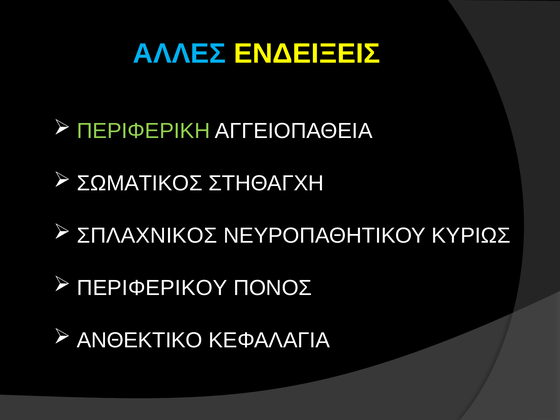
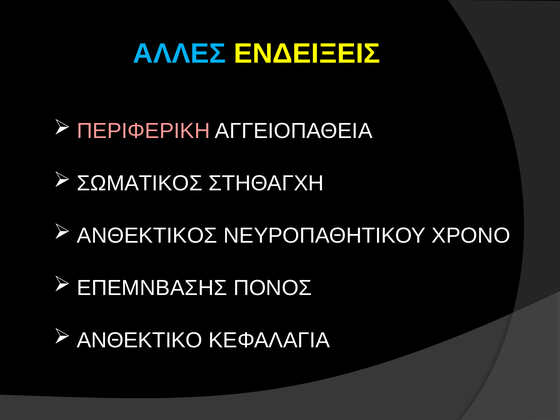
ΠΕΡΙΦΕΡΙΚΗ colour: light green -> pink (143, 131)
ΣΠΛΑΧΝΙΚΟΣ: ΣΠΛΑΧΝΙΚΟΣ -> ΑΝΘΕΚΤΙΚΟΣ (147, 236)
ΚΥΡΙΩΣ: ΚΥΡΙΩΣ -> ΧΡΟΝΟ (471, 236)
ΠΕΡΙΦΕΡΙΚΟΥ: ΠΕΡΙΦΕΡΙΚΟΥ -> ΕΠΕΜΝΒΑΣΗΣ (152, 288)
